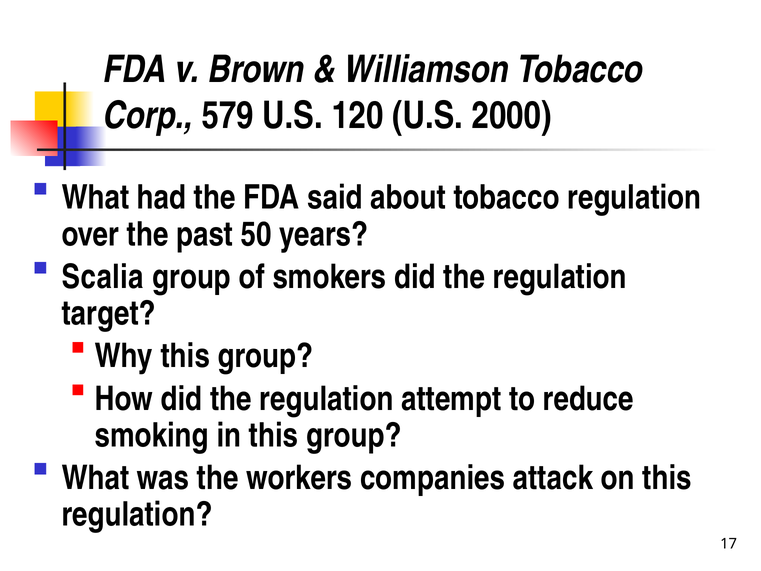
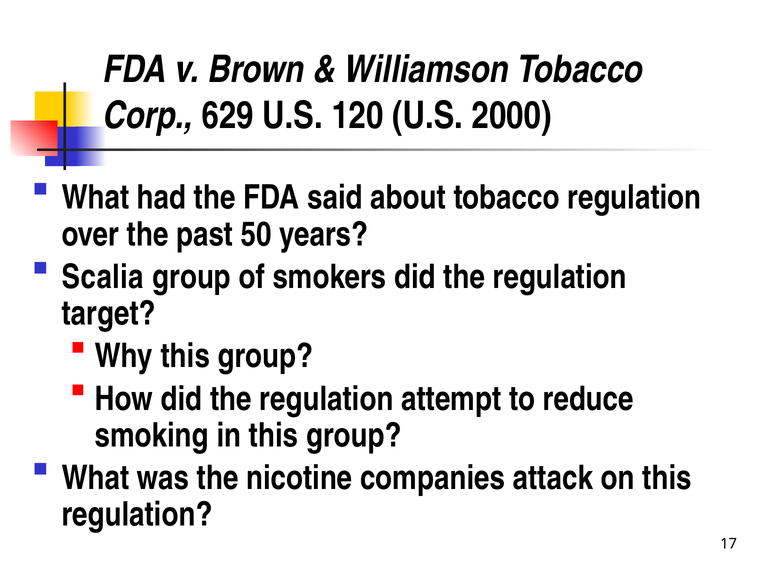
579: 579 -> 629 (228, 115)
workers: workers -> nicotine (299, 478)
